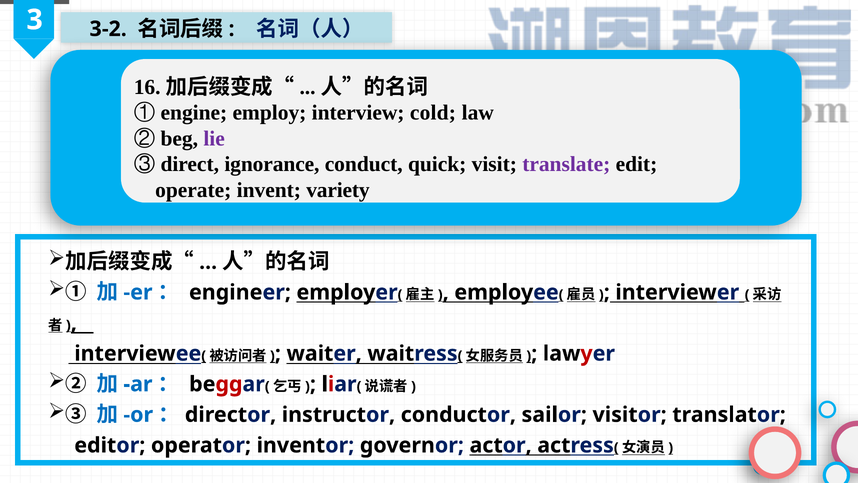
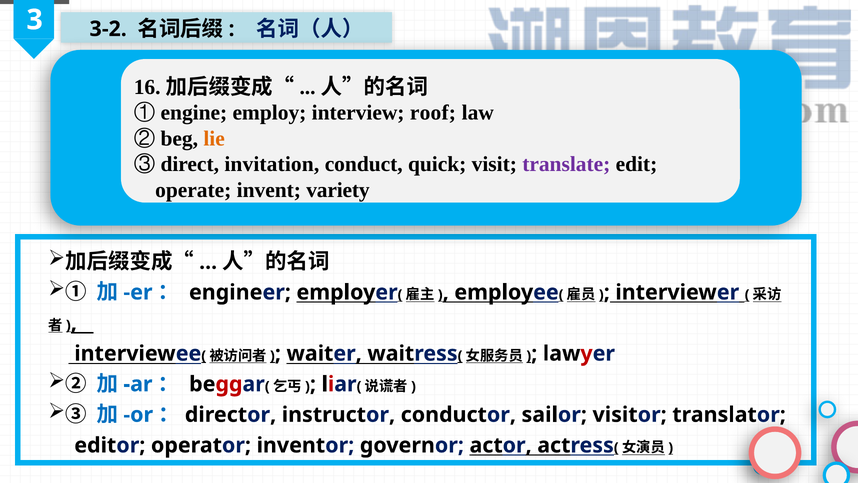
cold: cold -> roof (433, 113)
lie colour: purple -> orange (214, 138)
ignorance: ignorance -> invitation (272, 164)
